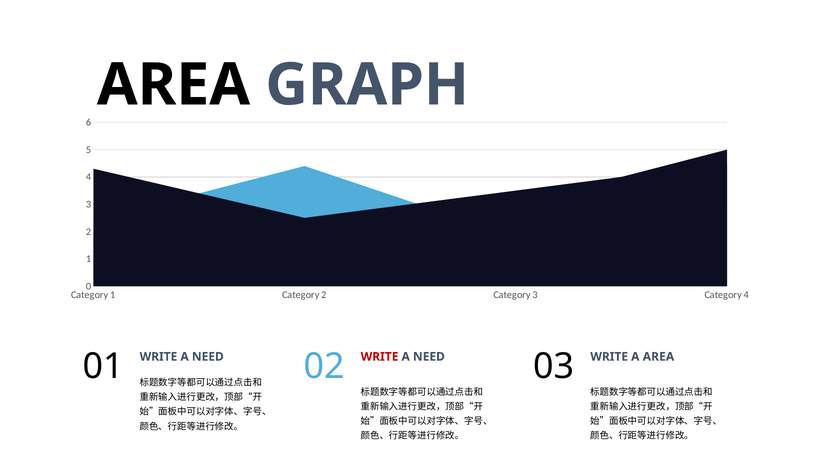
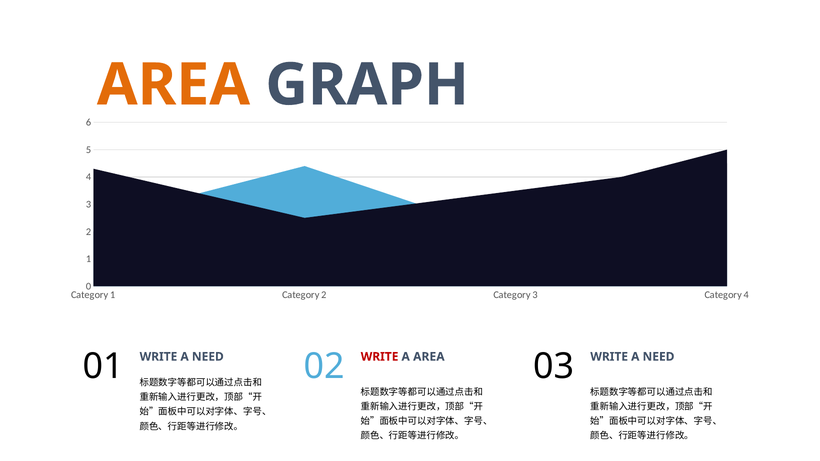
AREA colour: black -> orange (173, 85)
NEED: NEED -> AREA (429, 357)
02 WRITE A AREA: AREA -> NEED (659, 357)
